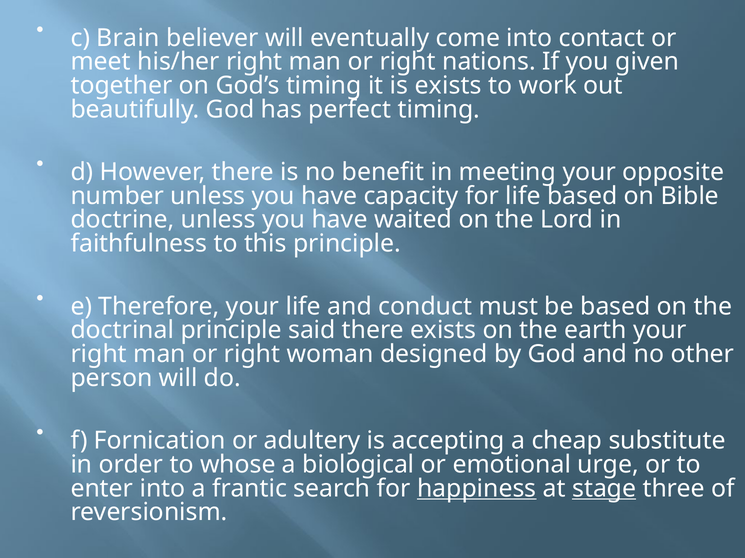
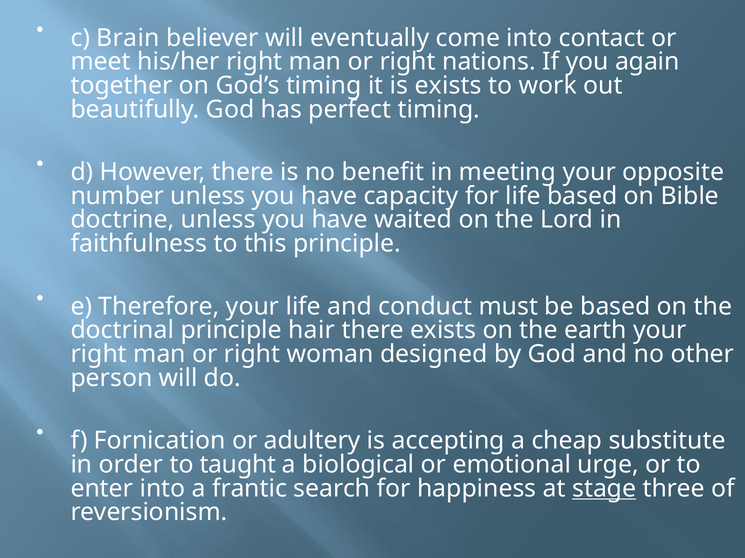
given: given -> again (647, 62)
said: said -> hair (312, 331)
whose: whose -> taught (238, 465)
happiness underline: present -> none (477, 489)
